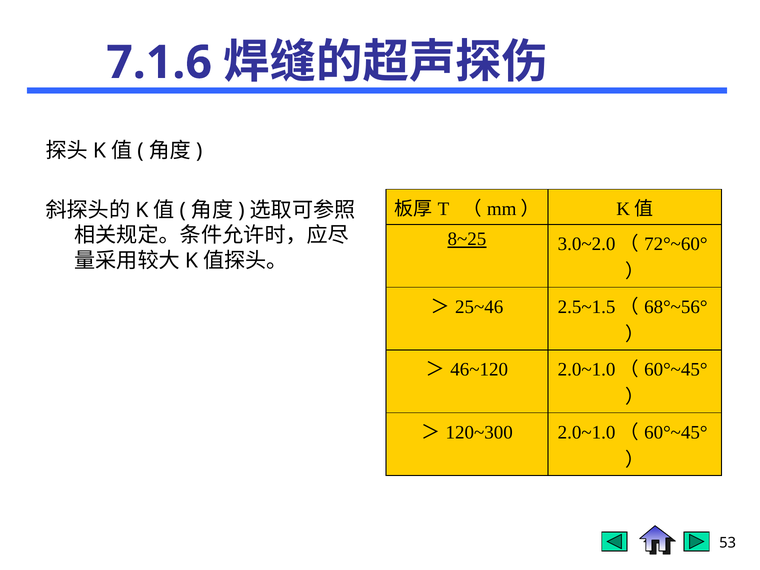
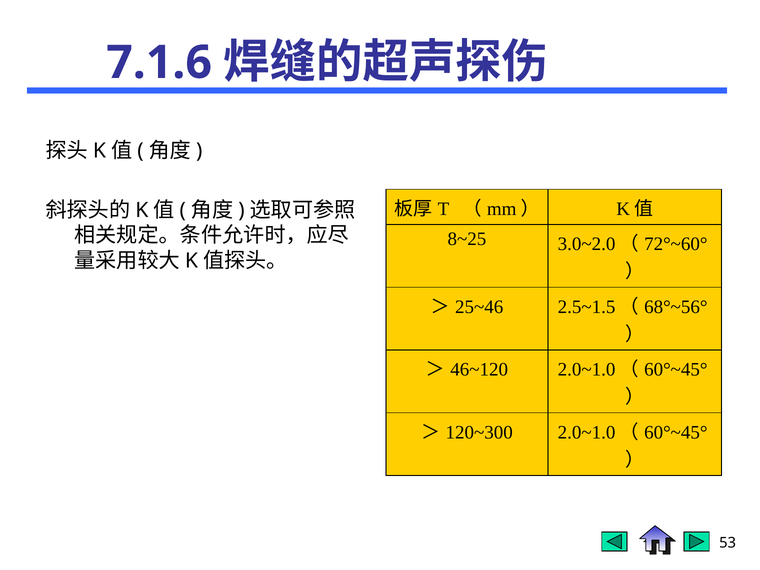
8~25 underline: present -> none (467, 239)
